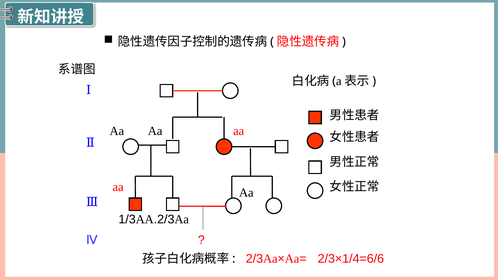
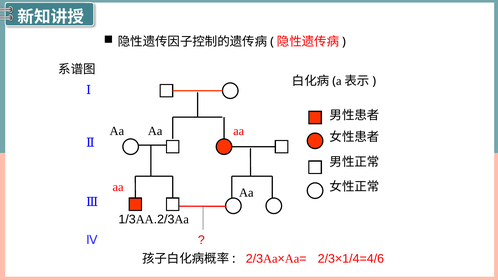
2/3×1/4=6/6: 2/3×1/4=6/6 -> 2/3×1/4=4/6 (351, 259)
